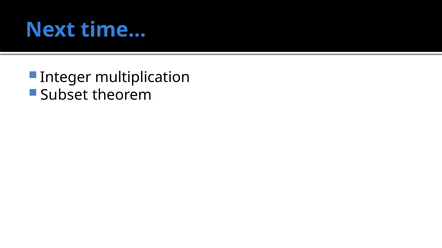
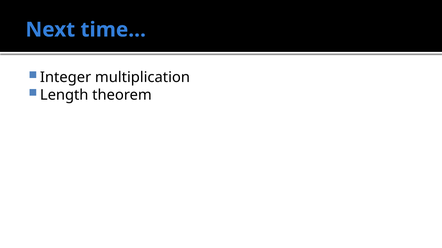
Subset: Subset -> Length (64, 95)
